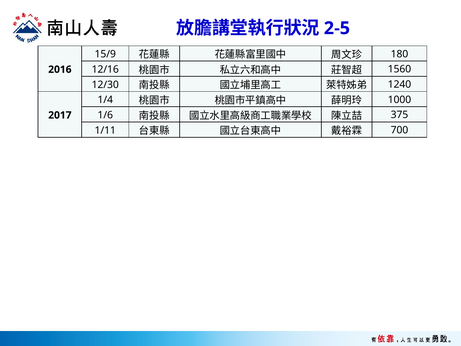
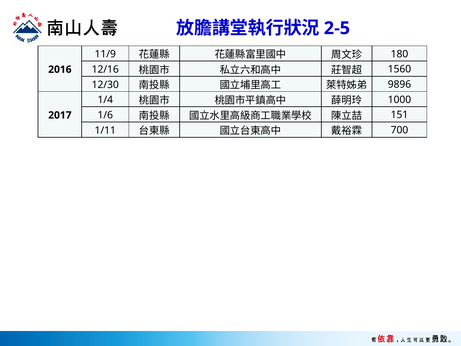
15/9: 15/9 -> 11/9 (105, 54)
1240: 1240 -> 9896 (399, 84)
375: 375 -> 151 (399, 115)
